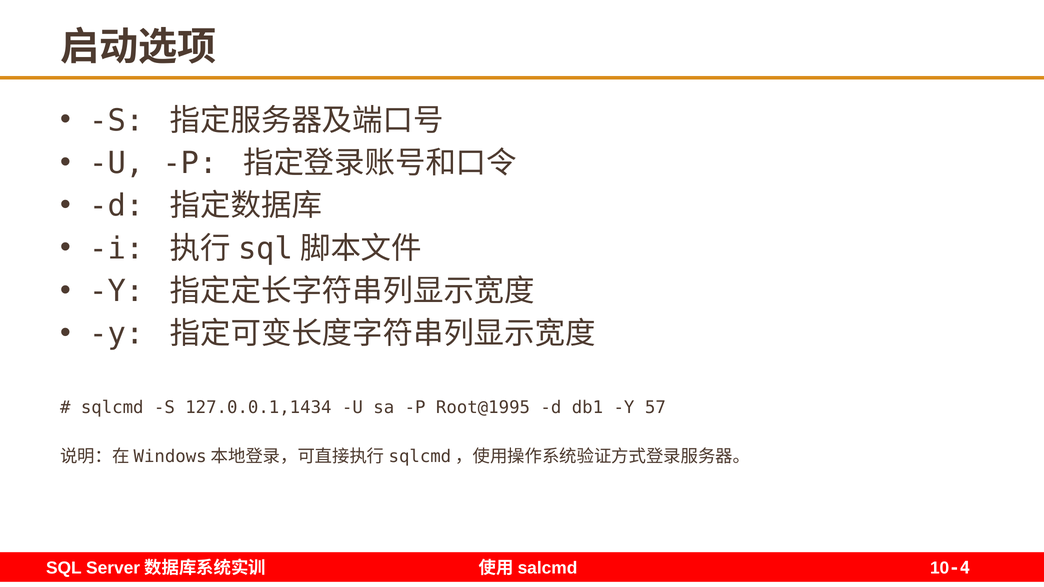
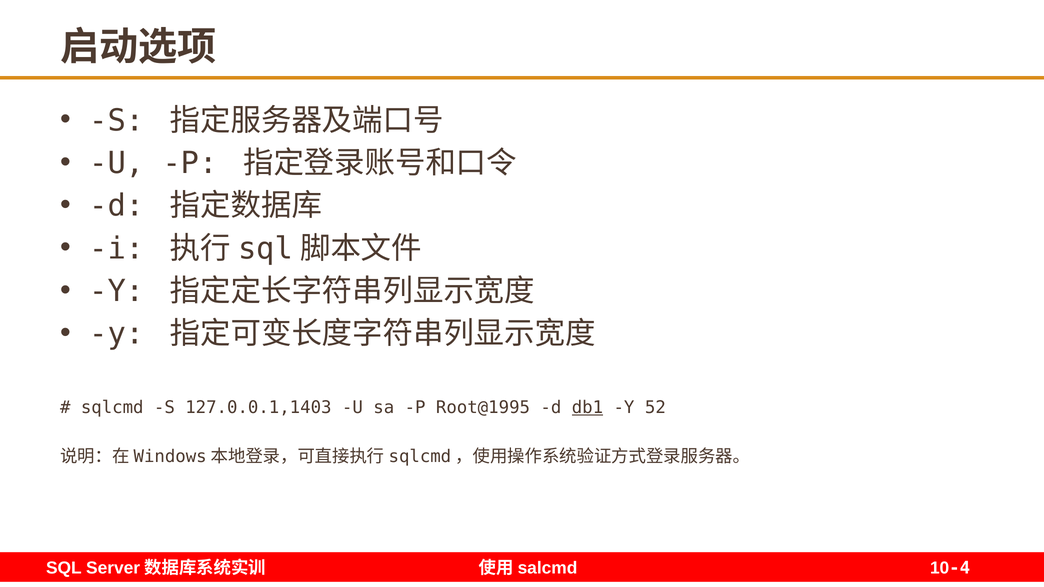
127.0.0.1,1434: 127.0.0.1,1434 -> 127.0.0.1,1403 (258, 408)
db1 underline: none -> present (587, 408)
57: 57 -> 52 (655, 408)
